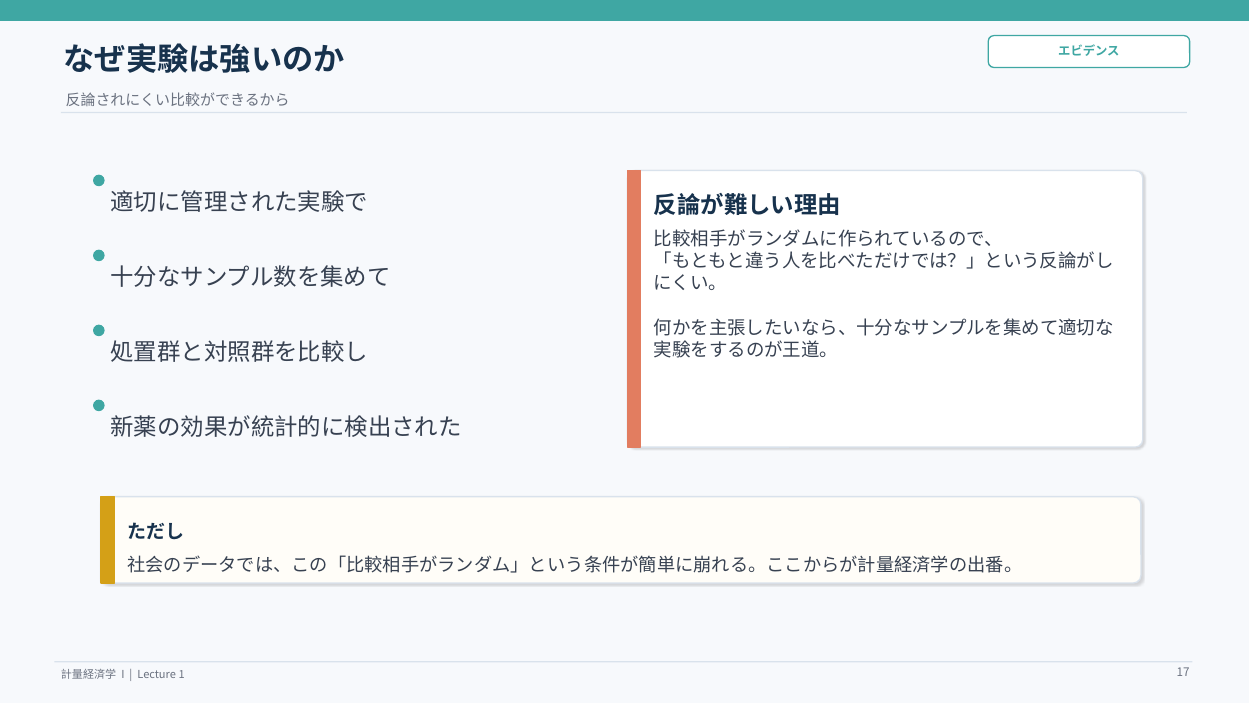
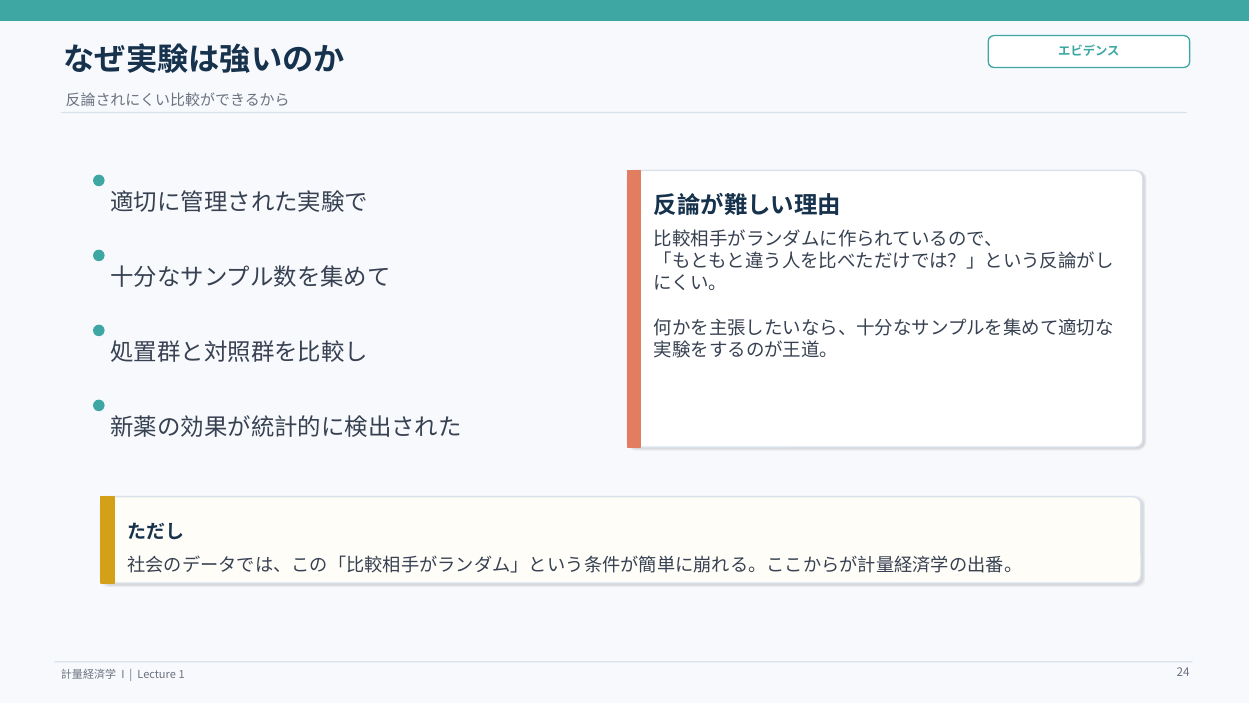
17: 17 -> 24 (1183, 672)
